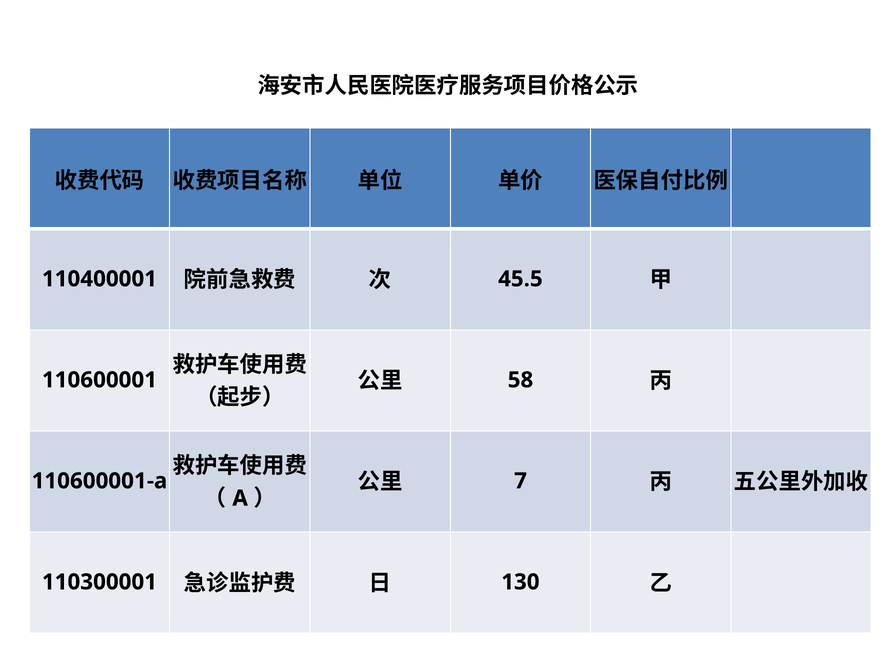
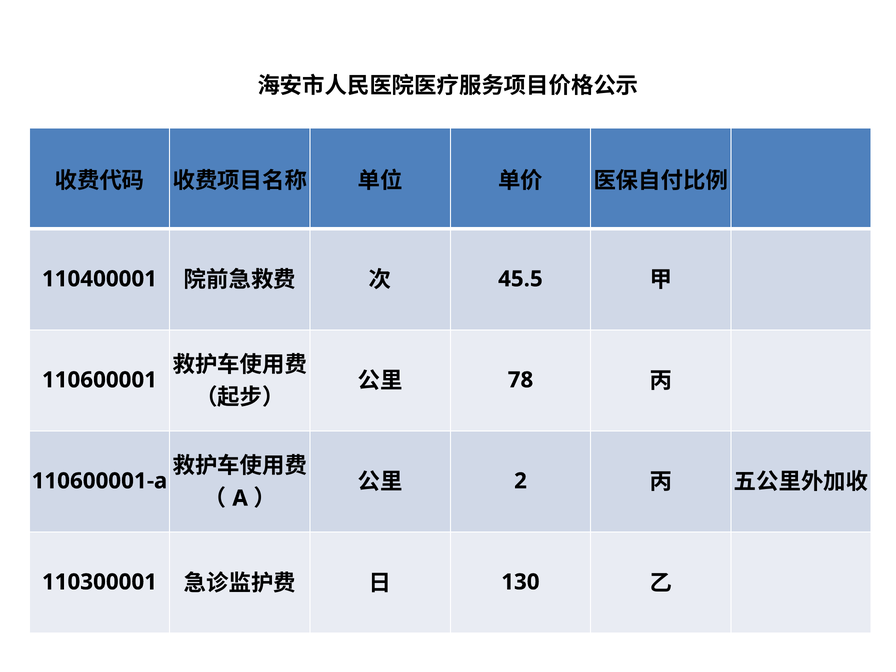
58: 58 -> 78 (520, 380)
7: 7 -> 2 (521, 481)
